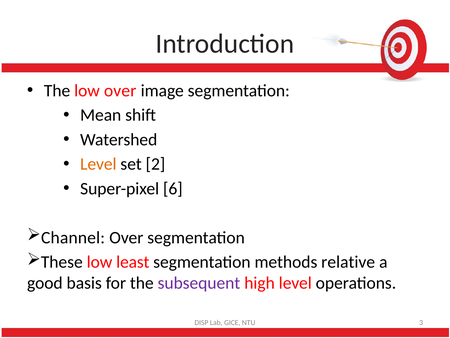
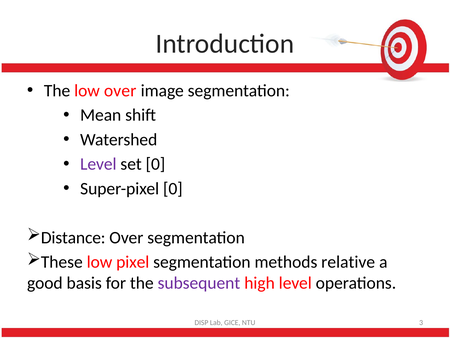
Level colour: orange -> purple (98, 164)
set 2: 2 -> 0 (155, 164)
Super-pixel 6: 6 -> 0 (173, 188)
Channel: Channel -> Distance (73, 237)
least: least -> pixel (133, 262)
